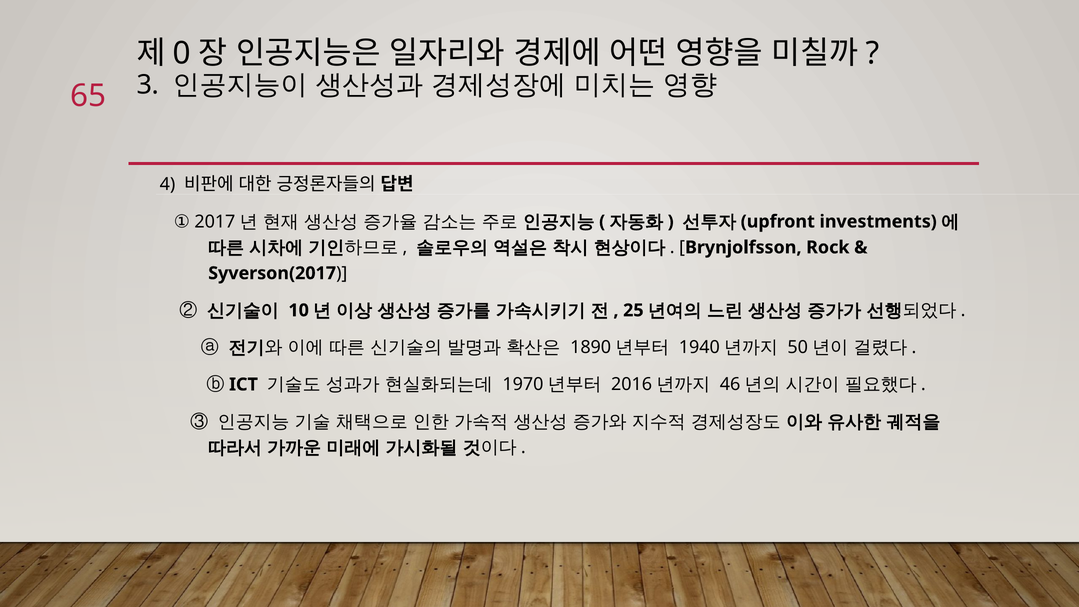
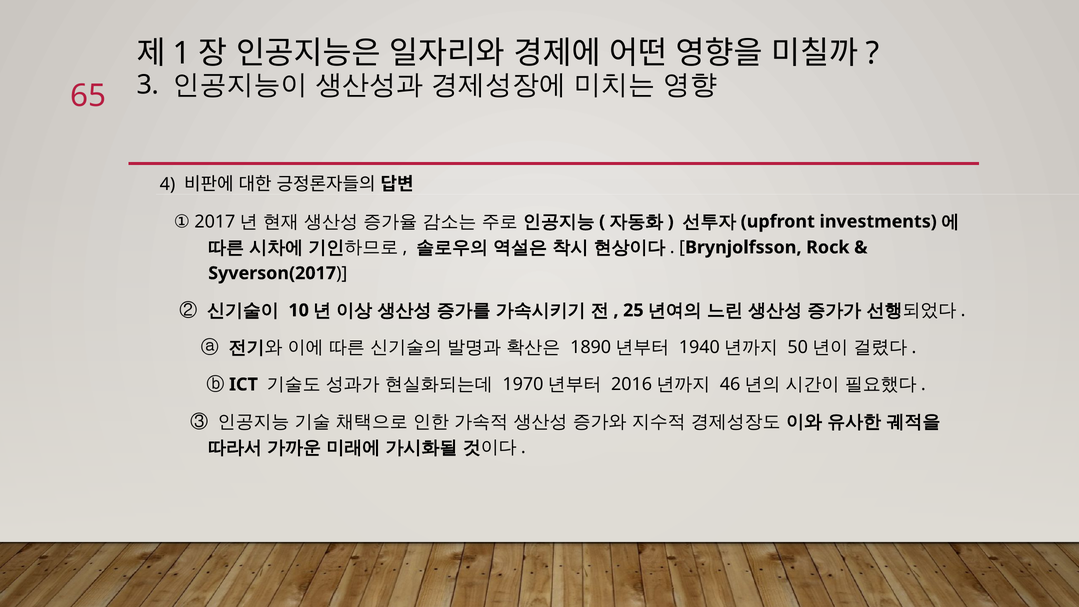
0: 0 -> 1 (182, 53)
